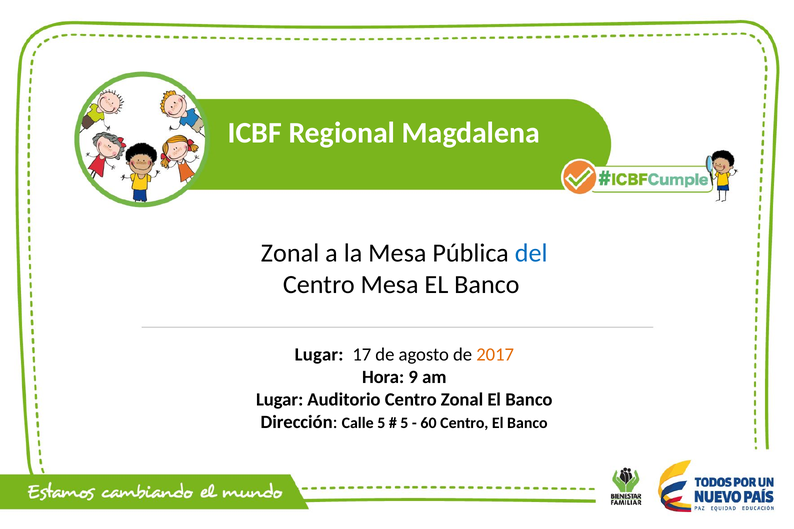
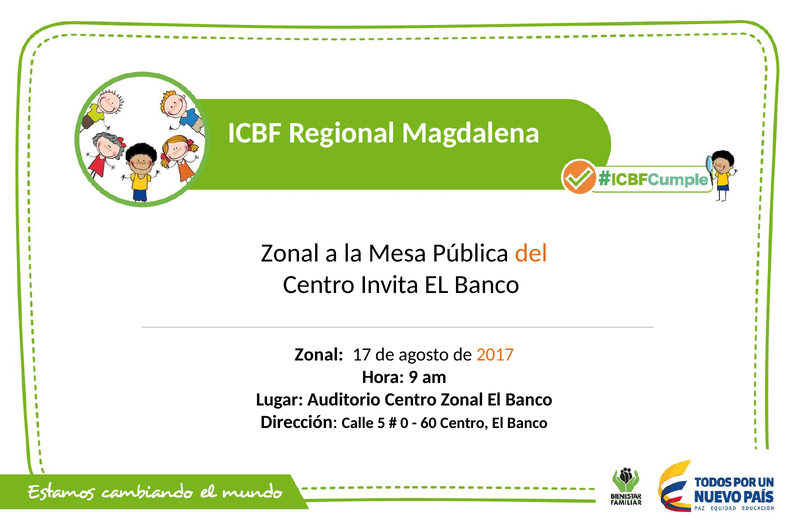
del colour: blue -> orange (531, 253)
Centro Mesa: Mesa -> Invita (390, 285)
Lugar: Lugar -> Zonal (319, 355)
5: 5 -> 0 (404, 423)
